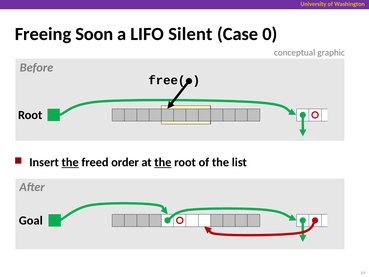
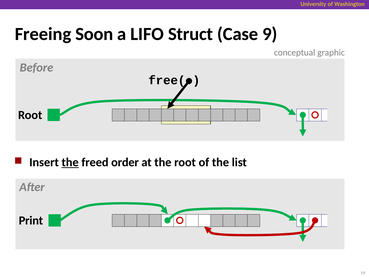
Silent: Silent -> Struct (191, 34)
0: 0 -> 9 (270, 34)
the underline: present -> none (163, 162)
Goal: Goal -> Print (31, 220)
